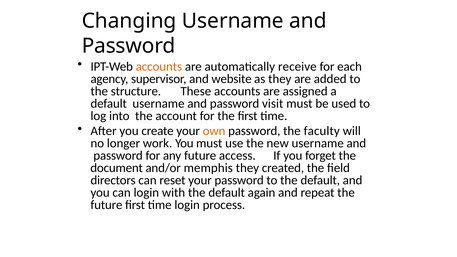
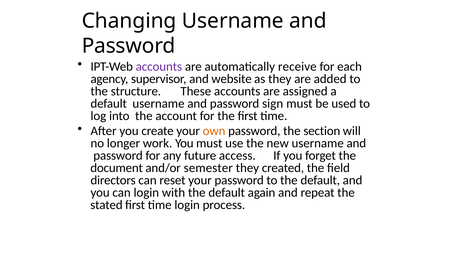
accounts colour: orange -> purple (159, 67)
visit: visit -> sign (273, 104)
faculty: faculty -> section (322, 131)
memphis: memphis -> semester (208, 168)
future: future -> stated (106, 205)
